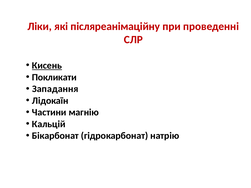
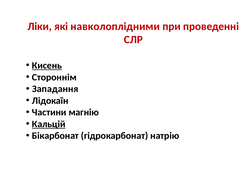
післяреанімаційну: післяреанімаційну -> навколоплідними (115, 26)
Покликати: Покликати -> Стороннім (54, 77)
Кальцій underline: none -> present (49, 124)
